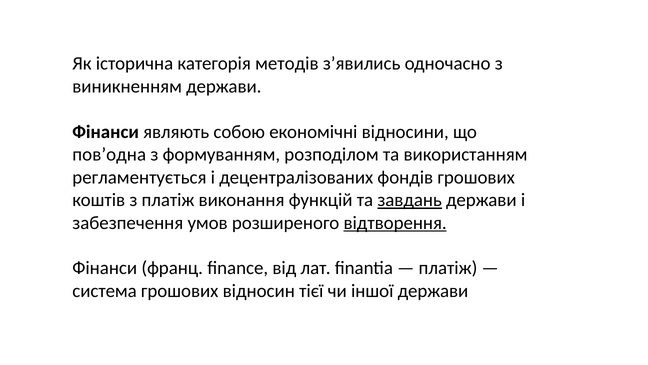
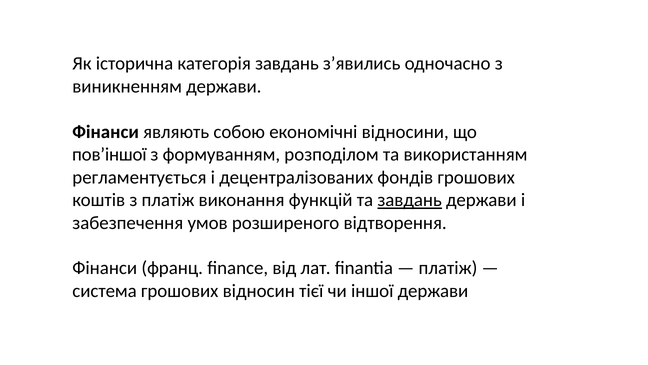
категорія методів: методів -> завдань (287, 64)
пов’одна: пов’одна -> пов’іншої (109, 154)
відтворення underline: present -> none (395, 222)
